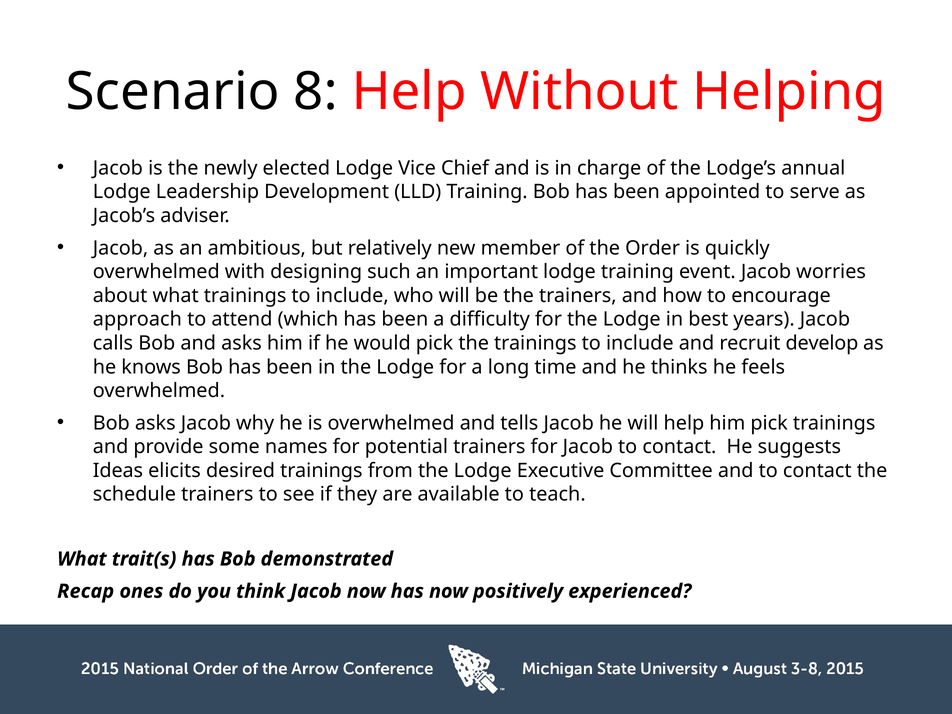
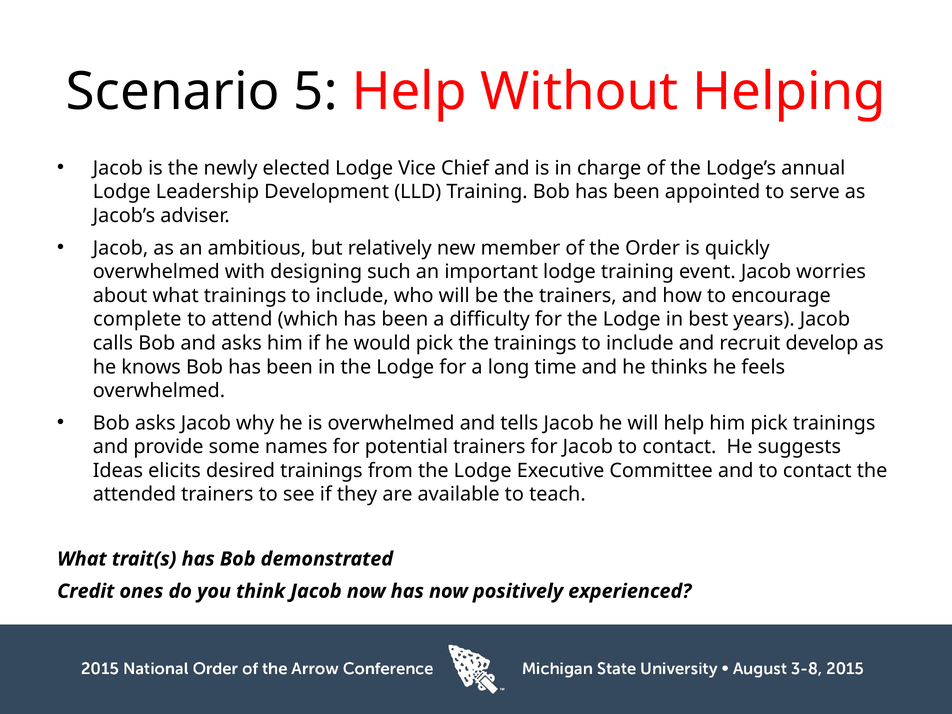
8: 8 -> 5 (316, 92)
approach: approach -> complete (137, 319)
schedule: schedule -> attended (134, 494)
Recap: Recap -> Credit (86, 591)
